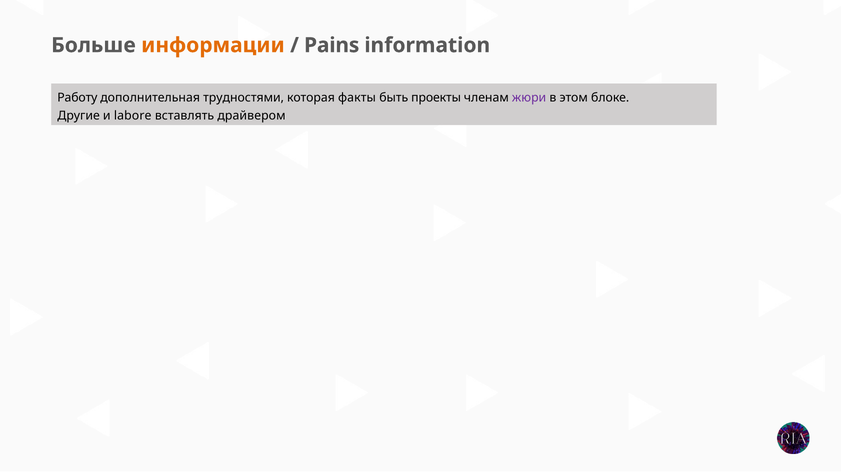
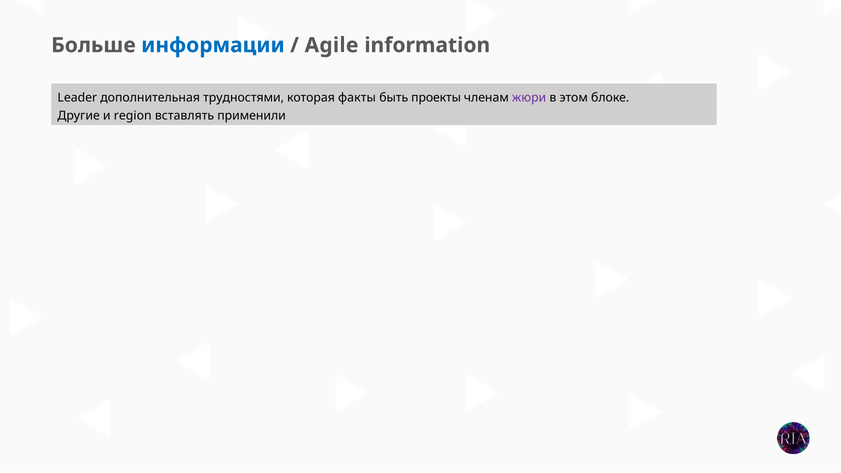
информации colour: orange -> blue (213, 45)
Pains: Pains -> Agile (331, 45)
Работу: Работу -> Leader (77, 98)
labore: labore -> region (133, 115)
драйвером: драйвером -> применили (252, 115)
